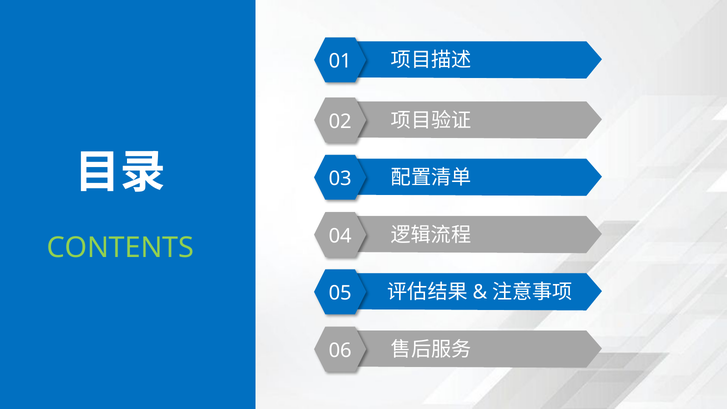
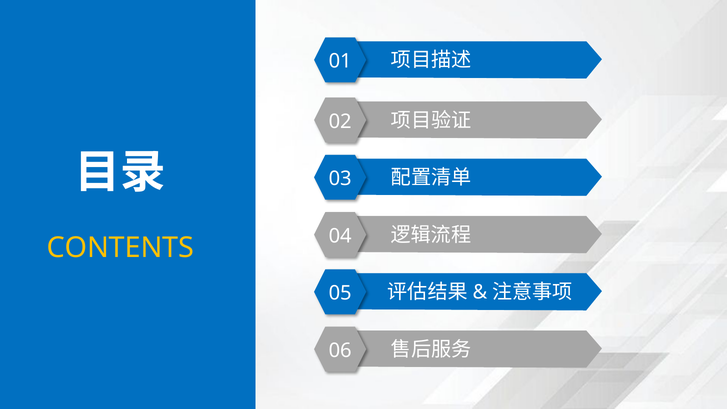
CONTENTS colour: light green -> yellow (120, 247)
